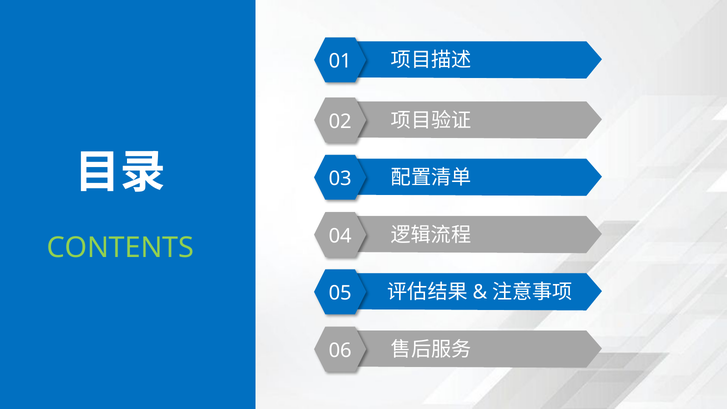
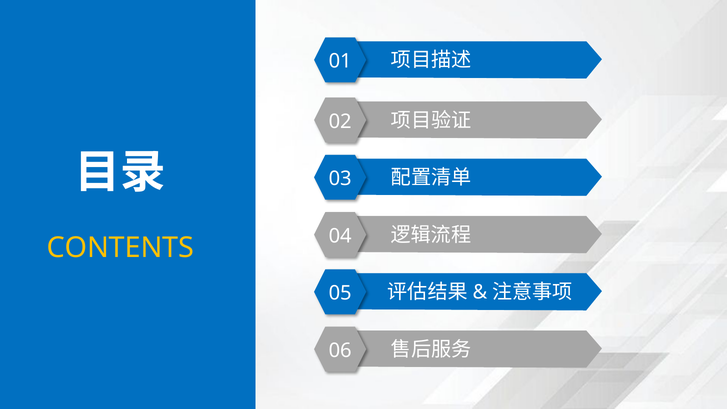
CONTENTS colour: light green -> yellow (120, 247)
